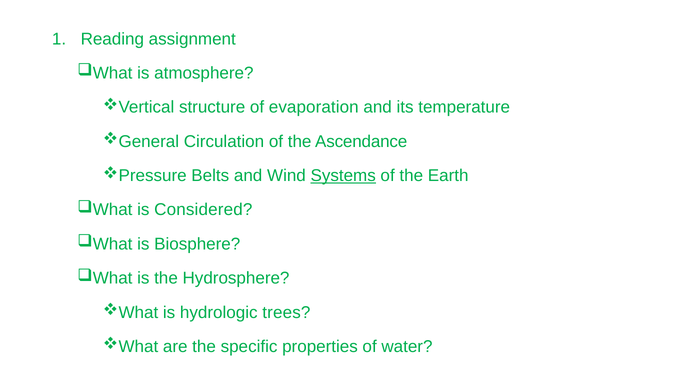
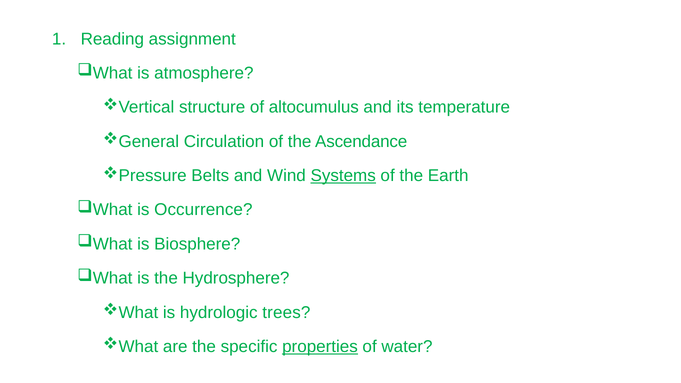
evaporation: evaporation -> altocumulus (314, 107)
Considered: Considered -> Occurrence (203, 210)
properties underline: none -> present (320, 347)
